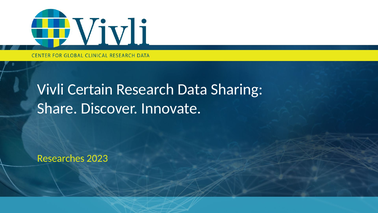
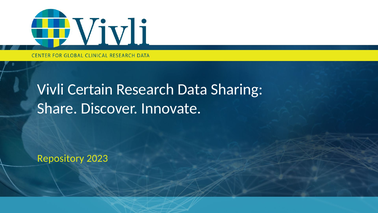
Researches: Researches -> Repository (61, 158)
